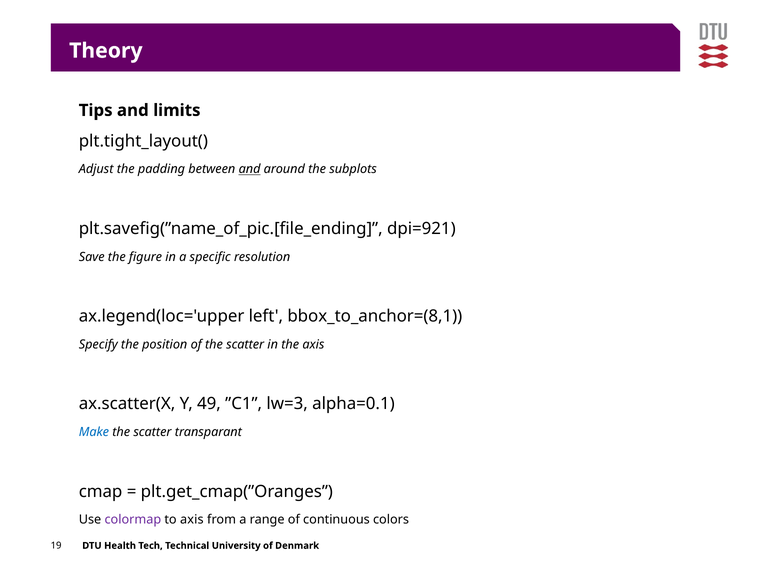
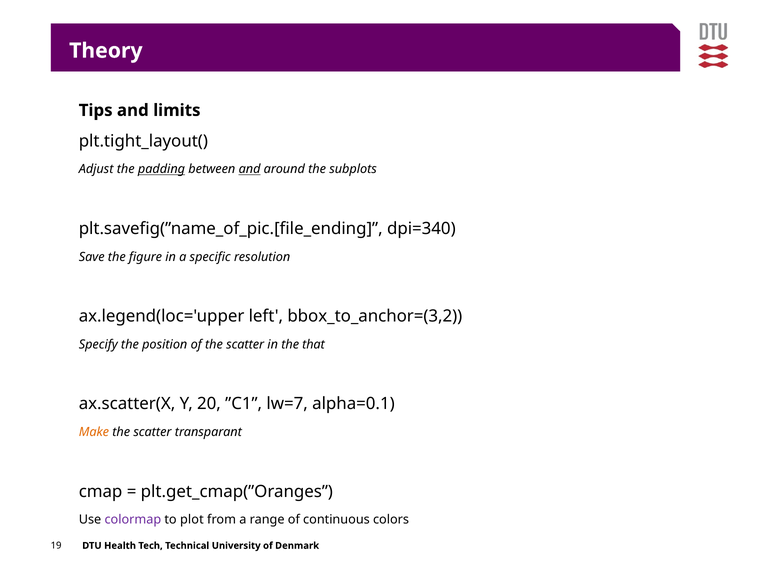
padding underline: none -> present (161, 169)
dpi=921: dpi=921 -> dpi=340 (421, 229)
bbox_to_anchor=(8,1: bbox_to_anchor=(8,1 -> bbox_to_anchor=(3,2 (375, 316)
the axis: axis -> that (313, 344)
49: 49 -> 20 (209, 404)
lw=3: lw=3 -> lw=7 (287, 404)
Make colour: blue -> orange (94, 432)
to axis: axis -> plot (192, 519)
